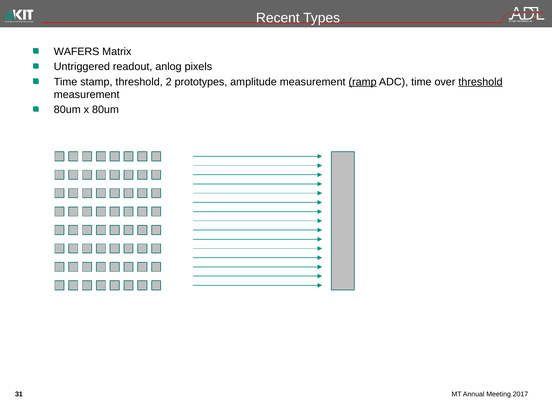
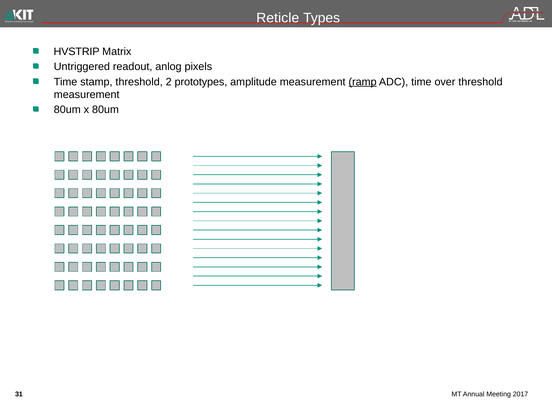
Recent: Recent -> Reticle (278, 18)
WAFERS: WAFERS -> HVSTRIP (77, 52)
threshold underline: present -> none (480, 82)
